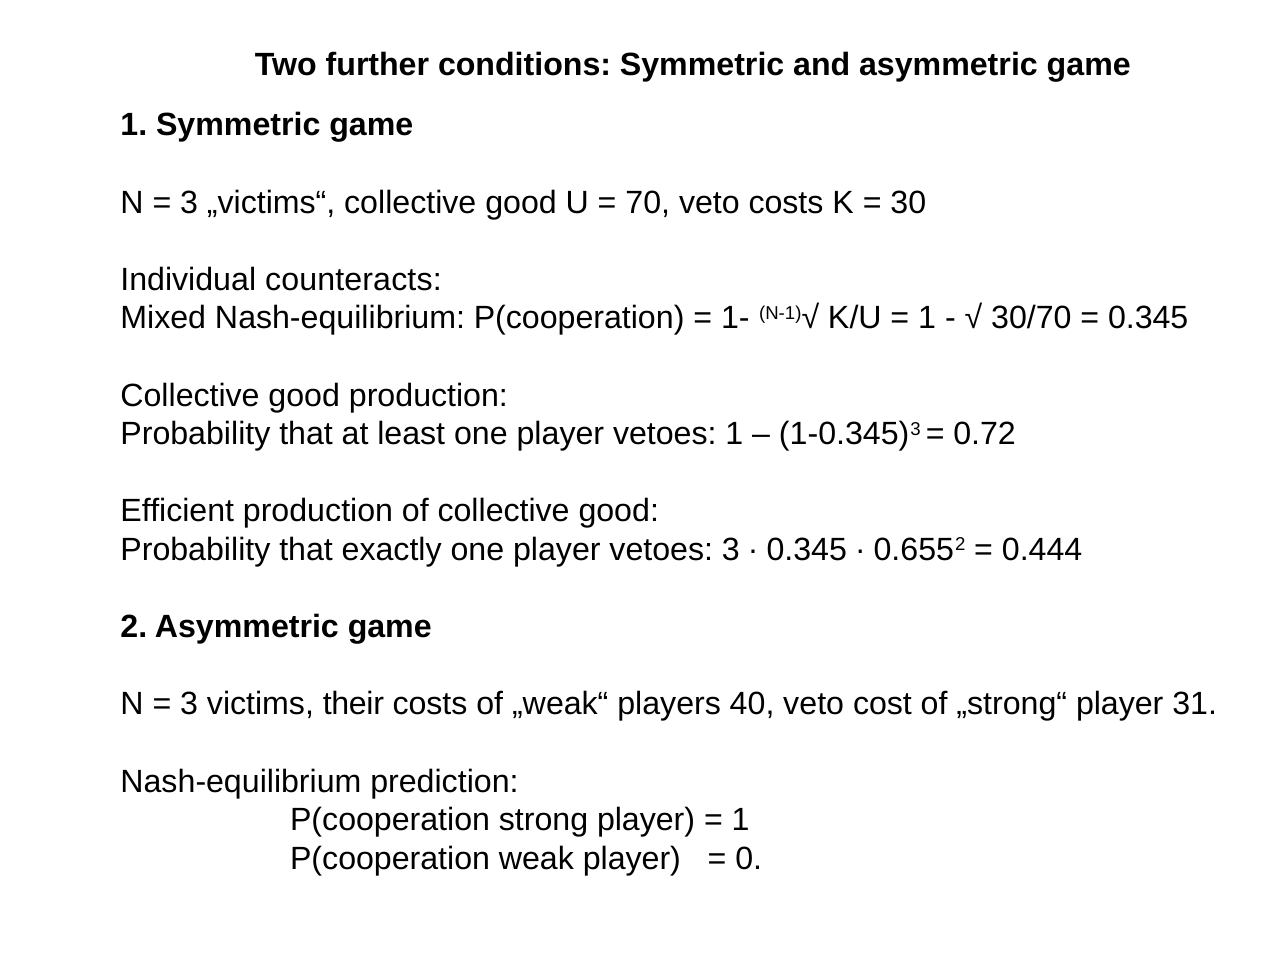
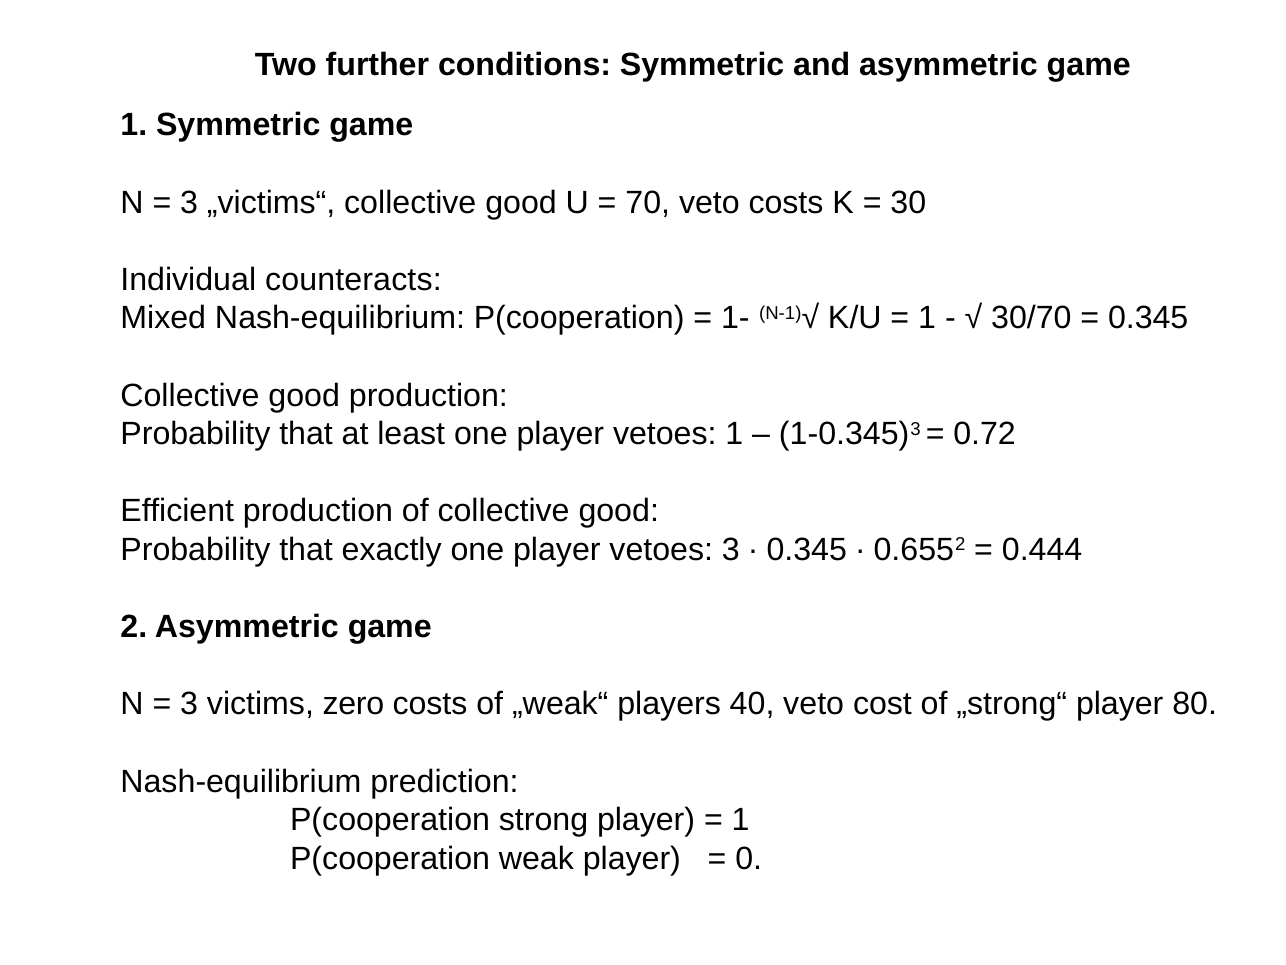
their: their -> zero (353, 704)
31: 31 -> 80 (1195, 704)
